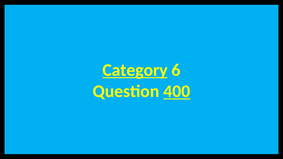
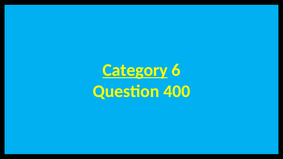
400 underline: present -> none (177, 91)
